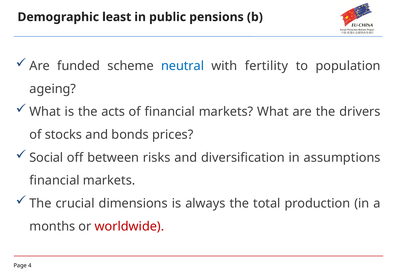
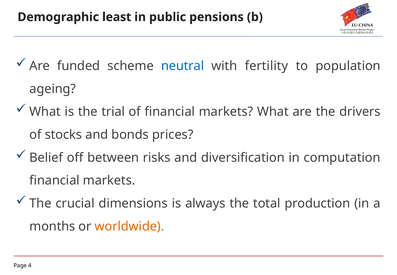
acts: acts -> trial (113, 112)
Social: Social -> Belief (46, 157)
assumptions: assumptions -> computation (342, 157)
worldwide colour: red -> orange (129, 226)
